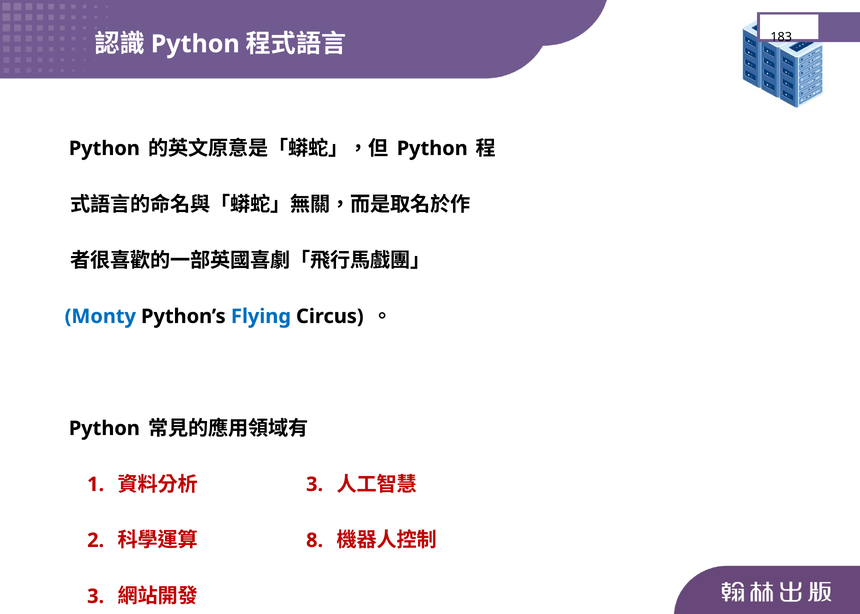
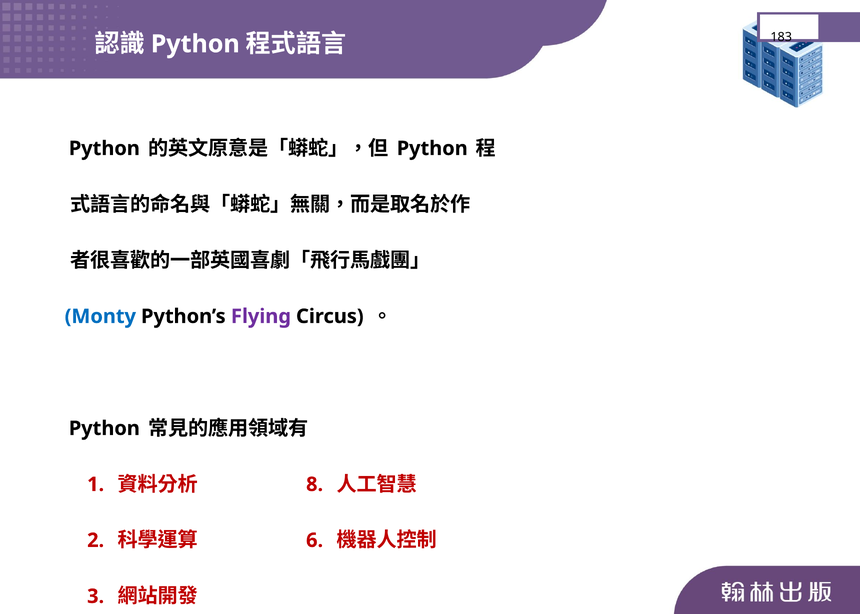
Flying colour: blue -> purple (261, 317)
3: 3 -> 8 (315, 485)
8: 8 -> 6 (315, 541)
